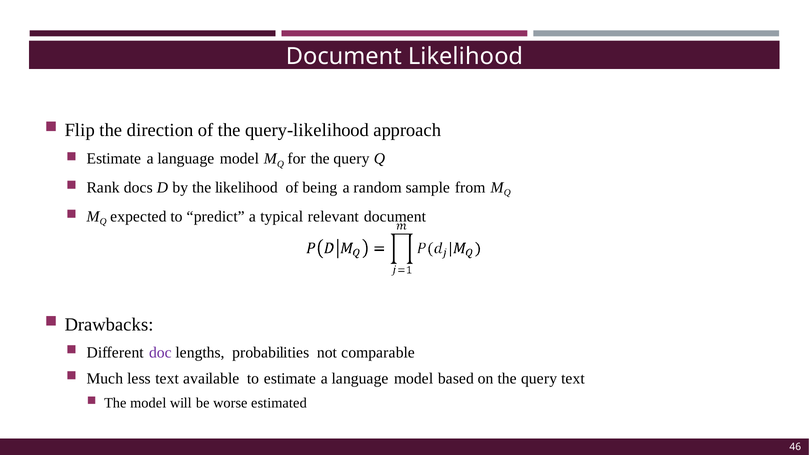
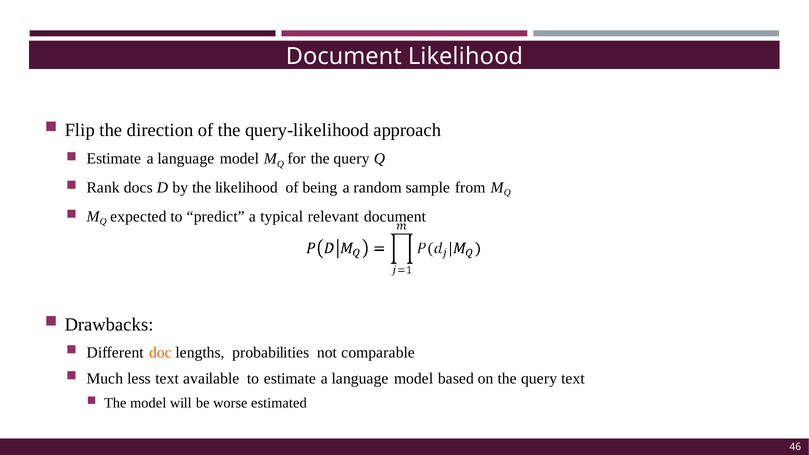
doc colour: purple -> orange (160, 352)
